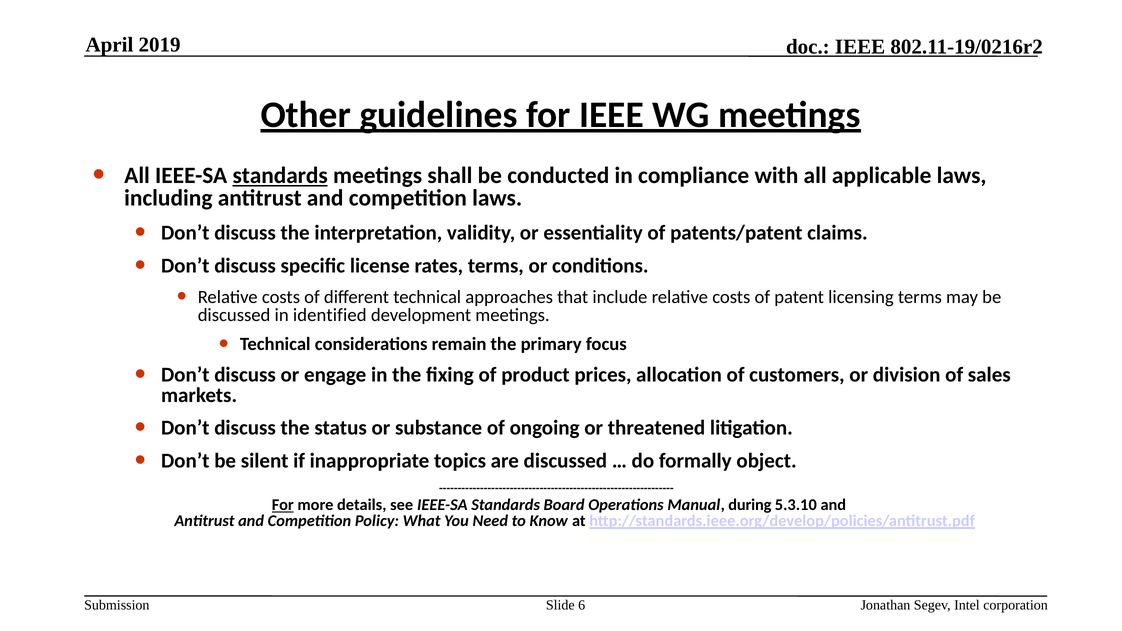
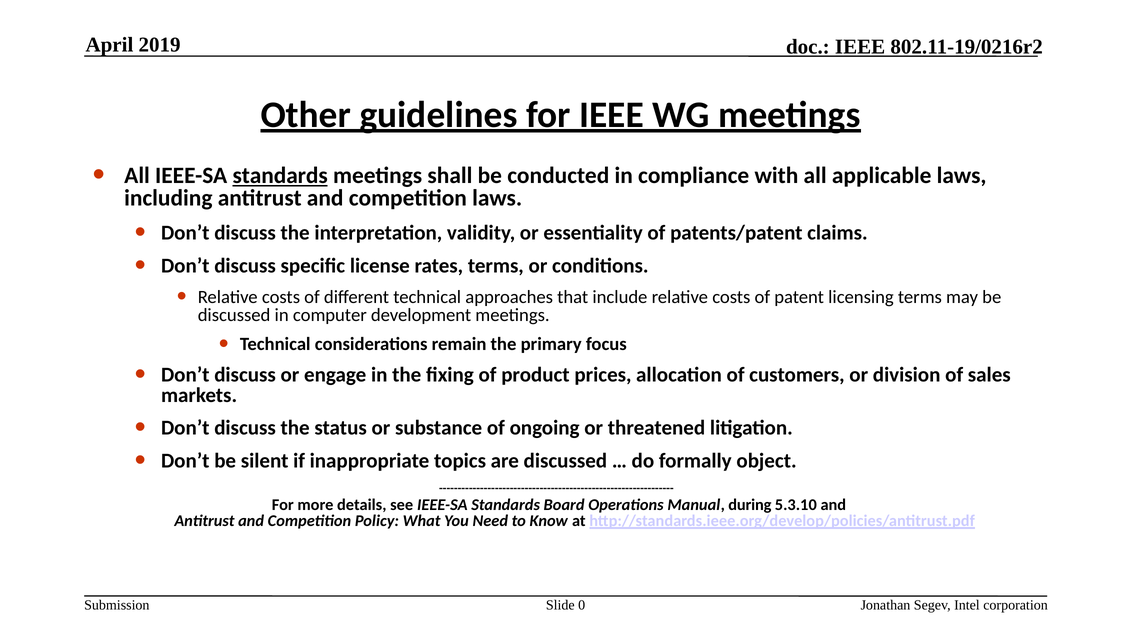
identified: identified -> computer (330, 315)
For underline: present -> none (283, 505)
6: 6 -> 0 (582, 605)
